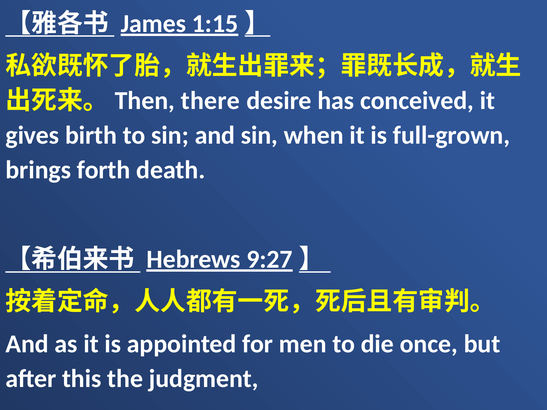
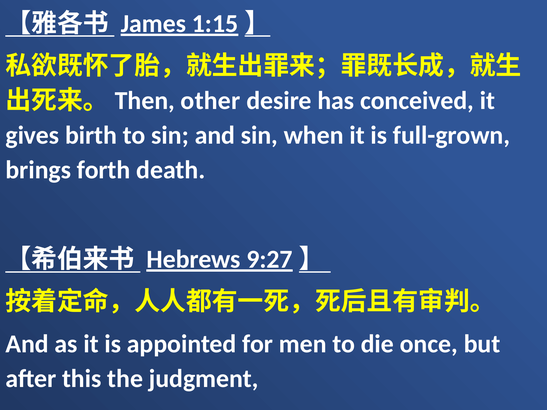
there: there -> other (210, 101)
